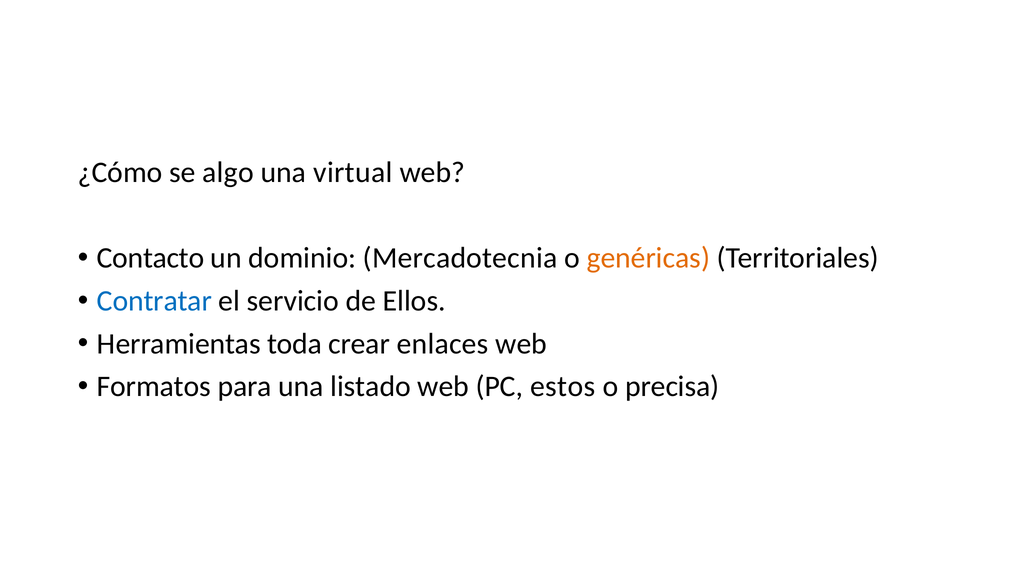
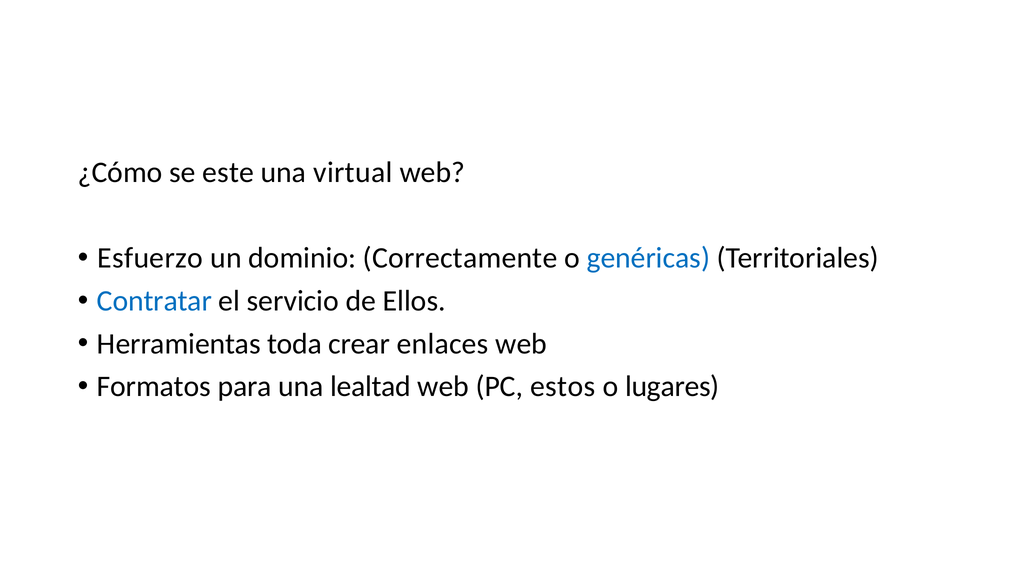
algo: algo -> este (228, 173)
Contacto: Contacto -> Esfuerzo (150, 258)
Mercadotecnia: Mercadotecnia -> Correctamente (460, 258)
genéricas colour: orange -> blue (648, 258)
listado: listado -> lealtad (371, 387)
precisa: precisa -> lugares (672, 387)
